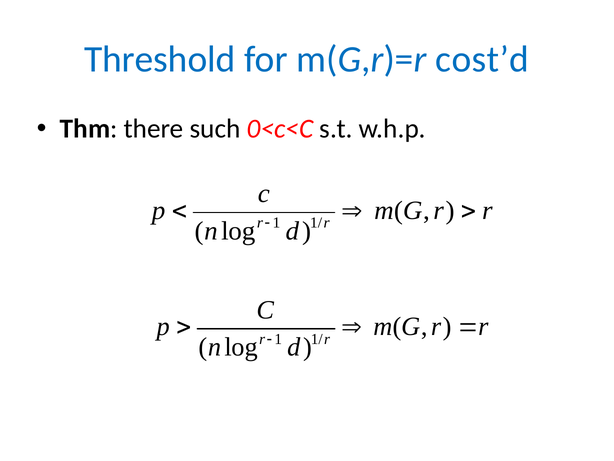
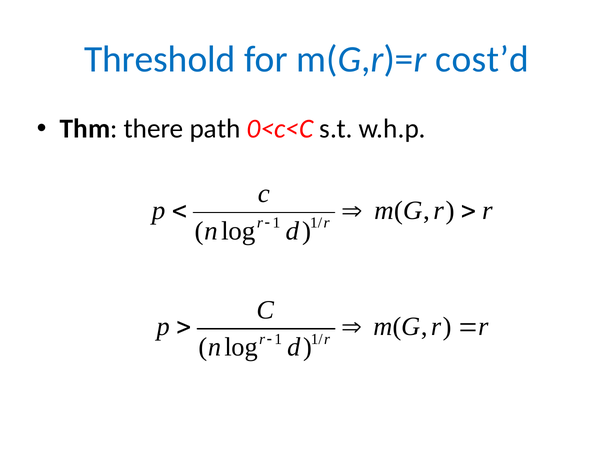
such: such -> path (215, 129)
